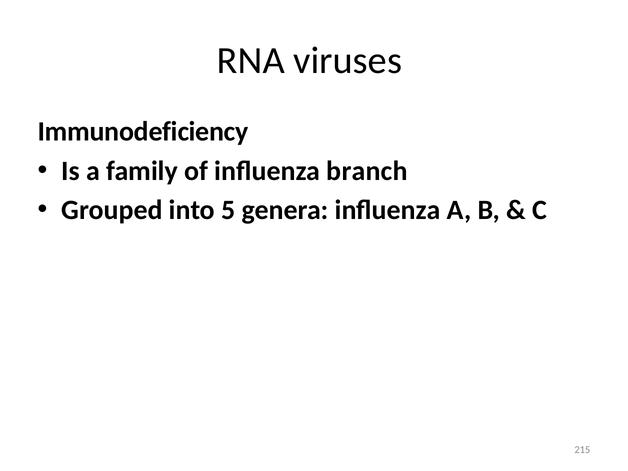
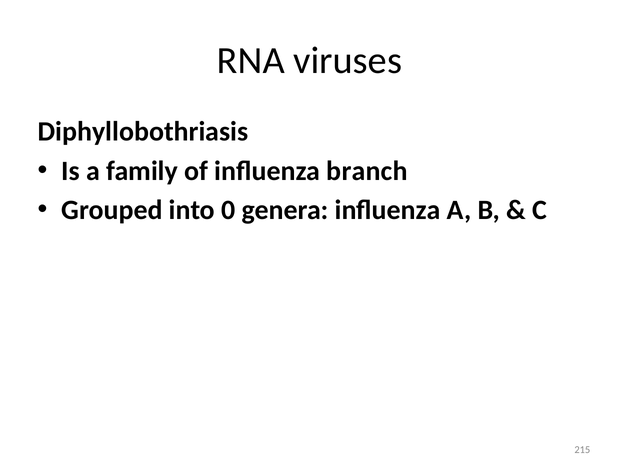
Immunodeficiency: Immunodeficiency -> Diphyllobothriasis (143, 132)
5: 5 -> 0 (228, 210)
